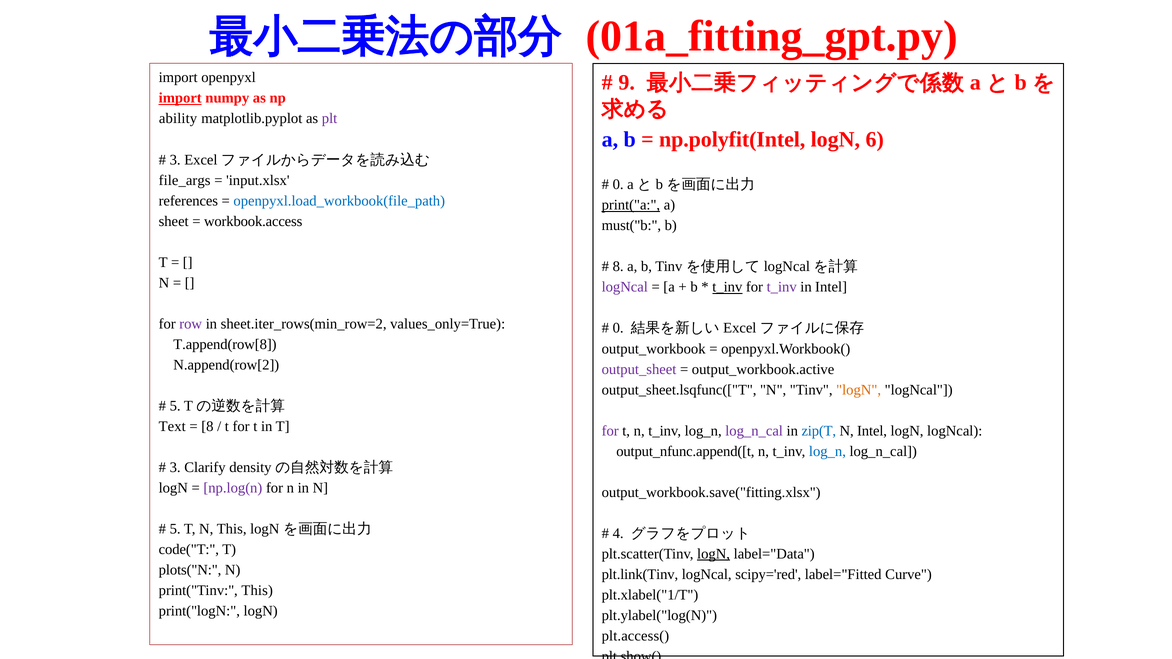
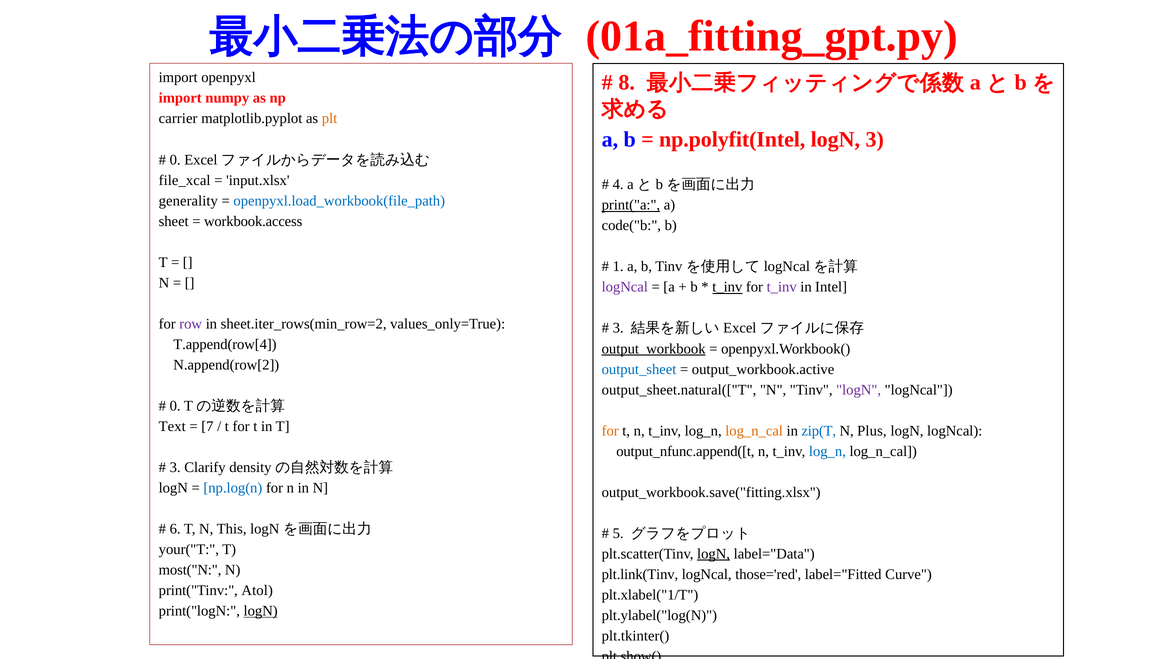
9: 9 -> 8 (627, 83)
import underline: present -> none (180, 98)
ability: ability -> carrier (178, 119)
plt colour: purple -> orange (330, 119)
logN 6: 6 -> 3 (875, 140)
3: 3 -> 0 (175, 160)
file_args: file_args -> file_xcal (185, 180)
0: 0 -> 4 (618, 185)
references: references -> generality (188, 201)
must("b: must("b -> code("b (631, 226)
8: 8 -> 1 (618, 267)
0: 0 -> 3 (618, 328)
T.append(row[8: T.append(row[8 -> T.append(row[4 (225, 344)
output_workbook underline: none -> present (654, 349)
output_sheet colour: purple -> blue (639, 369)
output_sheet.lsqfunc(["T: output_sheet.lsqfunc(["T -> output_sheet.natural(["T (679, 390)
logN colour: orange -> purple (859, 390)
5: 5 -> 0 (175, 406)
8: 8 -> 7 (207, 427)
for colour: purple -> orange (610, 431)
log_n_cal colour: purple -> orange (754, 431)
N Intel: Intel -> Plus (872, 431)
np.log(n colour: purple -> blue (233, 488)
5: 5 -> 6 (175, 529)
4: 4 -> 5 (618, 533)
code("T: code("T -> your("T (189, 550)
plots("N: plots("N -> most("N (190, 570)
scipy='red: scipy='red -> those='red (768, 575)
print("Tinv This: This -> Atol (257, 591)
logN underline: none -> present (261, 611)
plt.access(: plt.access( -> plt.tkinter( (635, 636)
